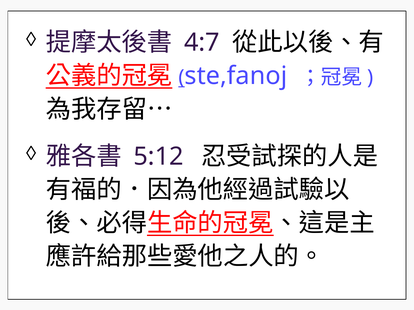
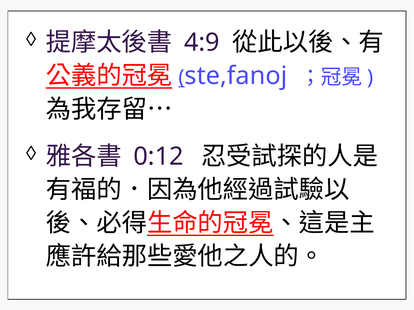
4:7: 4:7 -> 4:9 (202, 43)
5:12: 5:12 -> 0:12 (159, 157)
